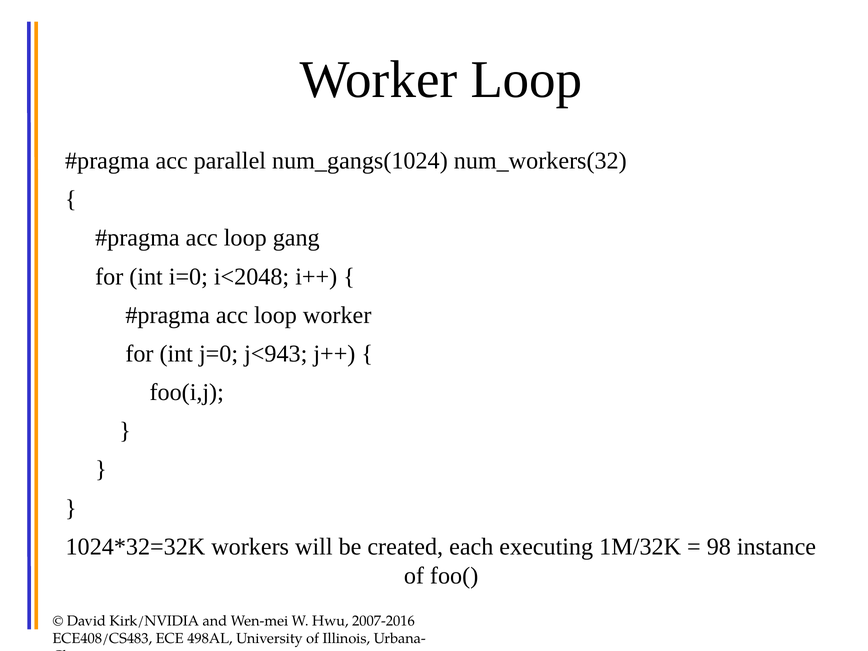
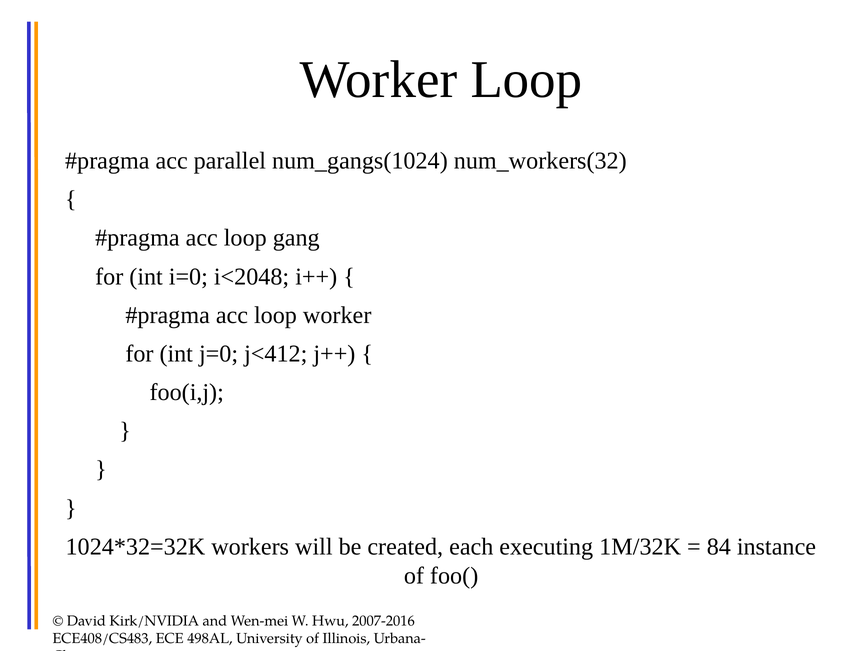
j<943: j<943 -> j<412 (276, 354)
98: 98 -> 84 (719, 547)
